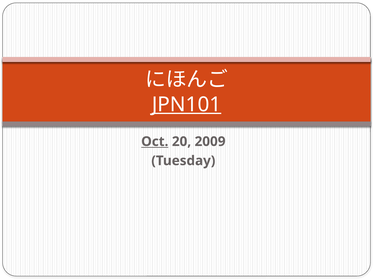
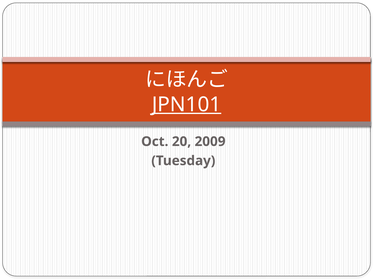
Oct underline: present -> none (155, 141)
